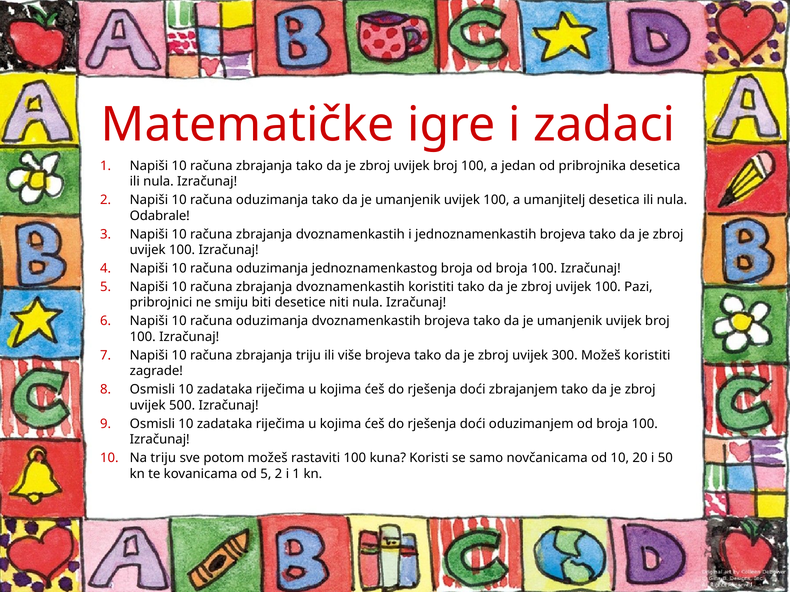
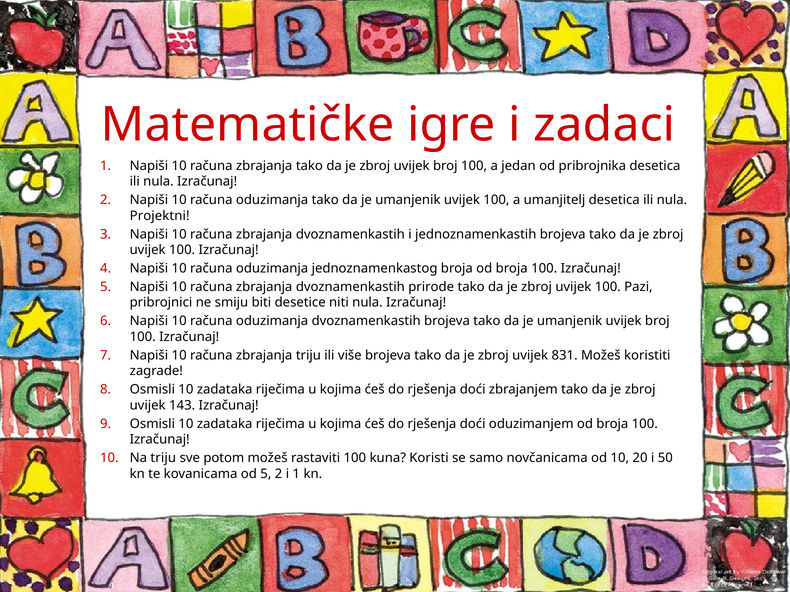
Odabrale: Odabrale -> Projektni (160, 216)
dvoznamenkastih koristiti: koristiti -> prirode (431, 287)
300: 300 -> 831 (565, 356)
500: 500 -> 143 (182, 406)
